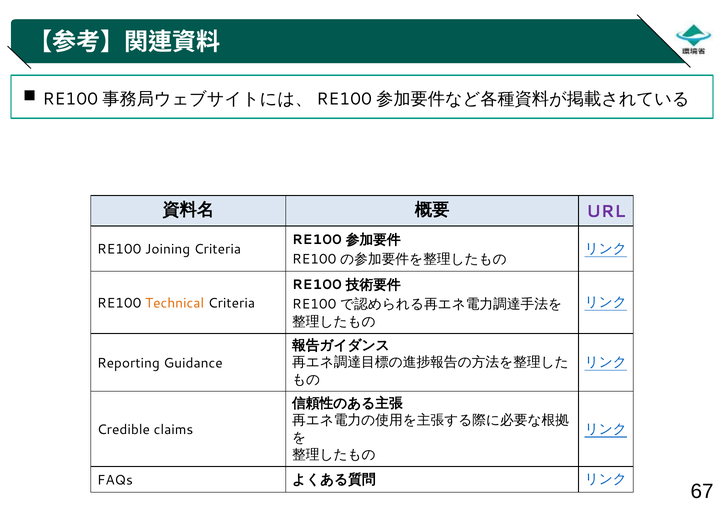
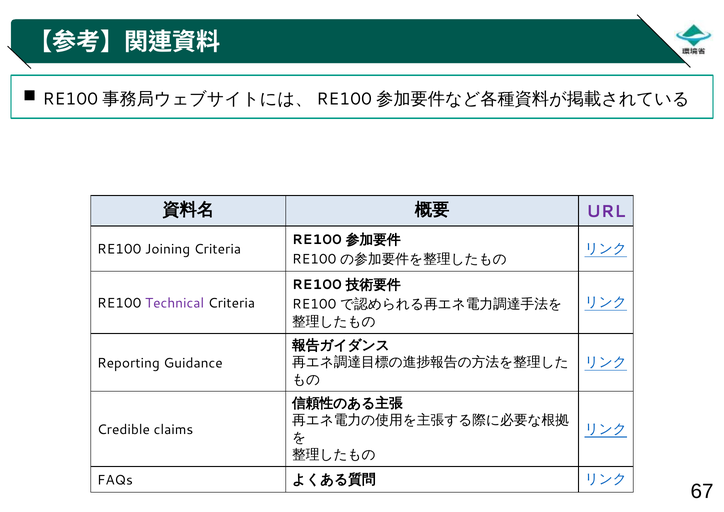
Technical colour: orange -> purple (175, 303)
